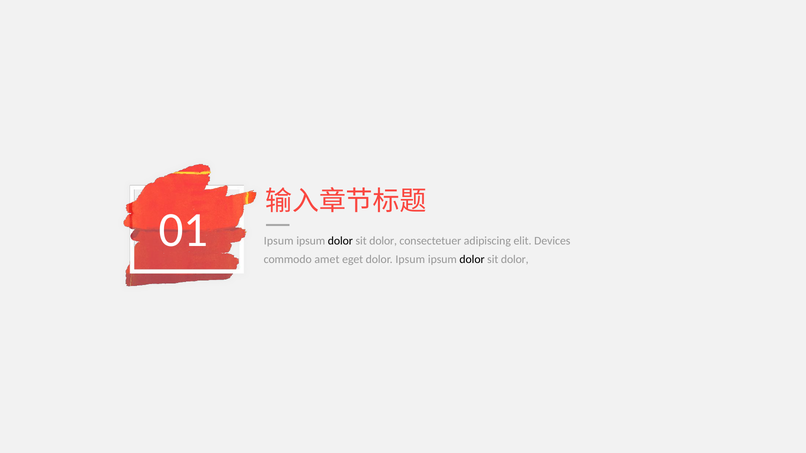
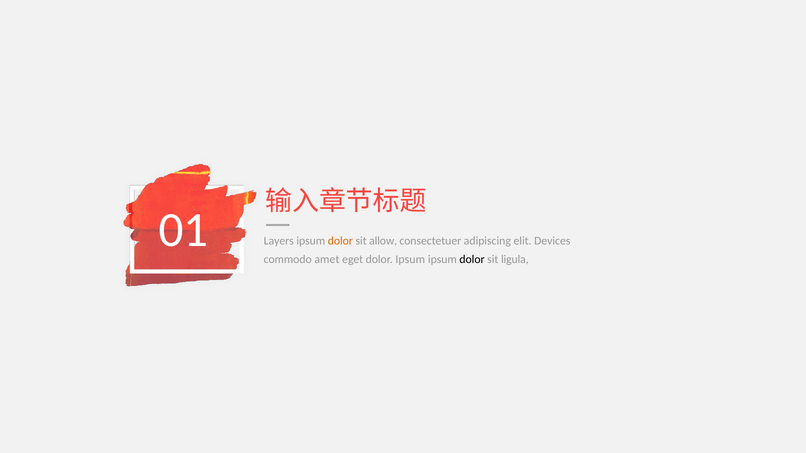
Ipsum: Ipsum -> Layers (279, 241)
dolor colour: black -> orange (340, 241)
dolor: dolor -> allow (383, 241)
dolor: dolor -> ligula (515, 260)
